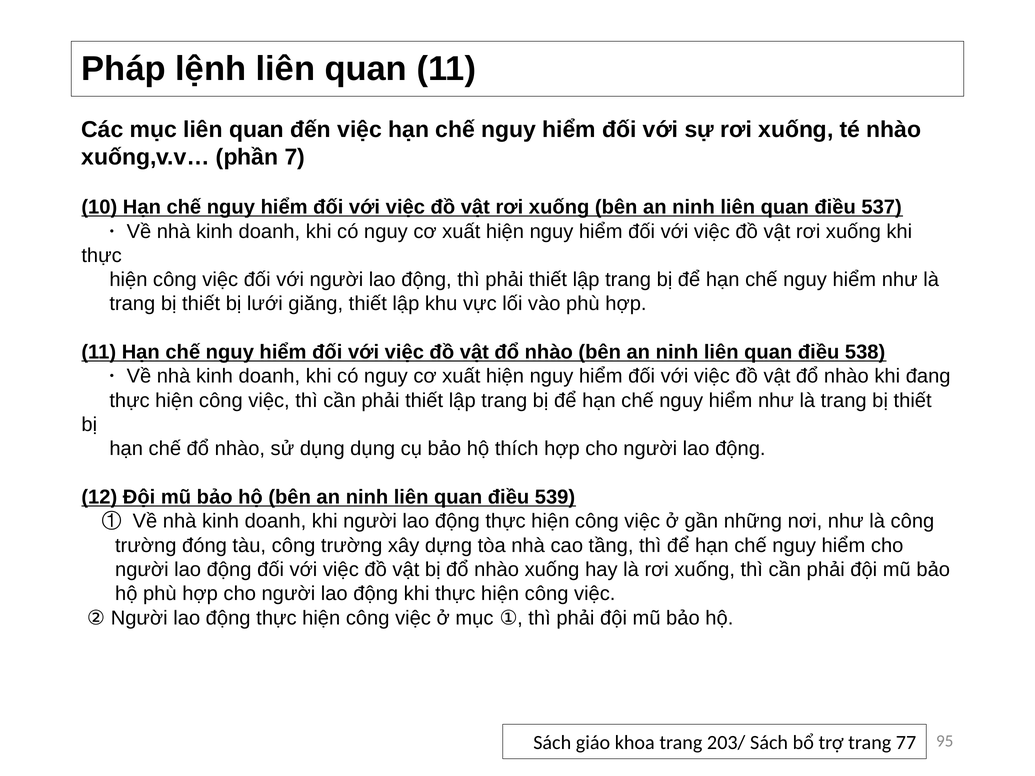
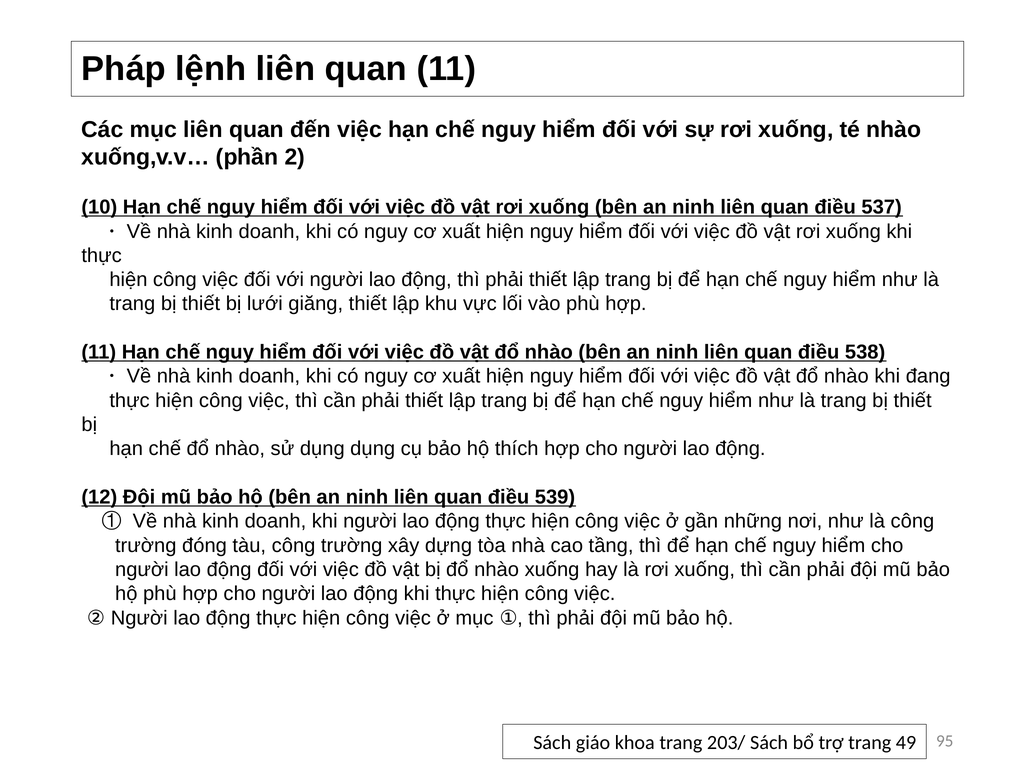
7: 7 -> 2 (295, 157)
77: 77 -> 49 (906, 743)
